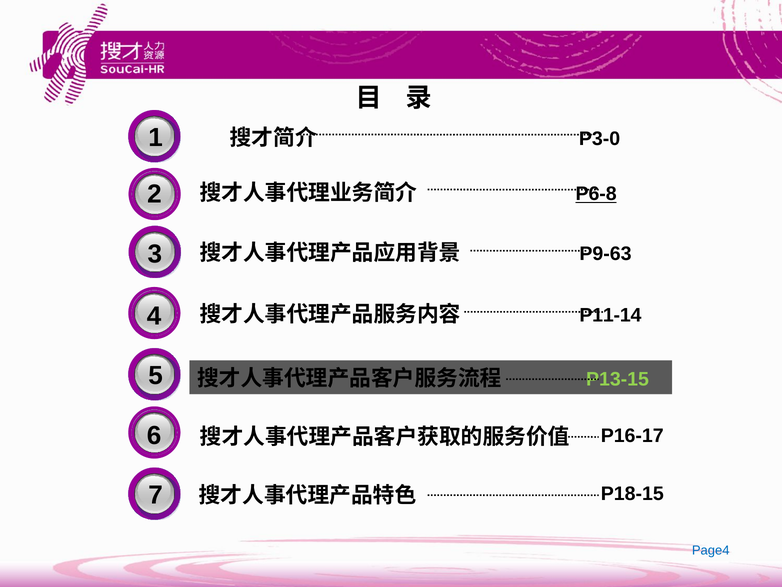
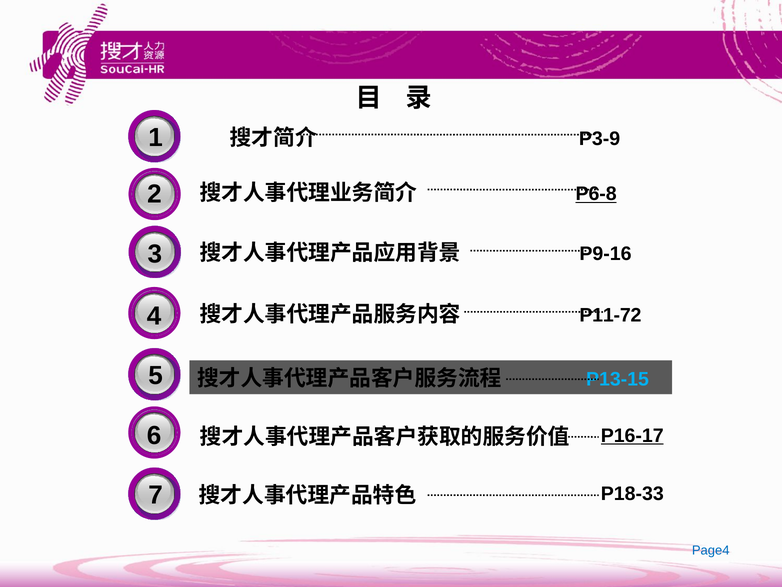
P3-0: P3-0 -> P3-9 (600, 138)
P9-63: P9-63 -> P9-16 (605, 254)
P11-14: P11-14 -> P11-72 (610, 315)
P13-15 colour: light green -> light blue (617, 379)
P16-17 underline: none -> present (632, 435)
P18-15: P18-15 -> P18-33 (632, 493)
